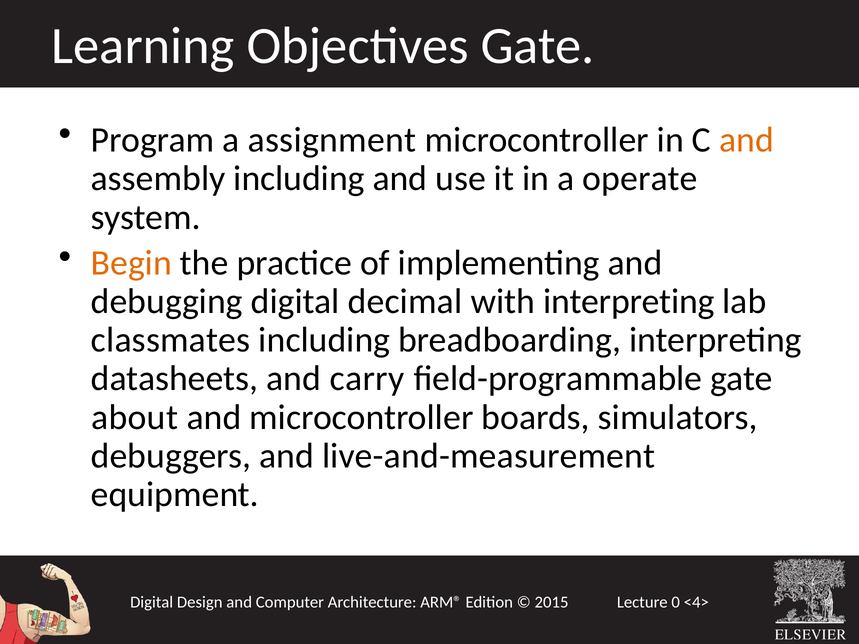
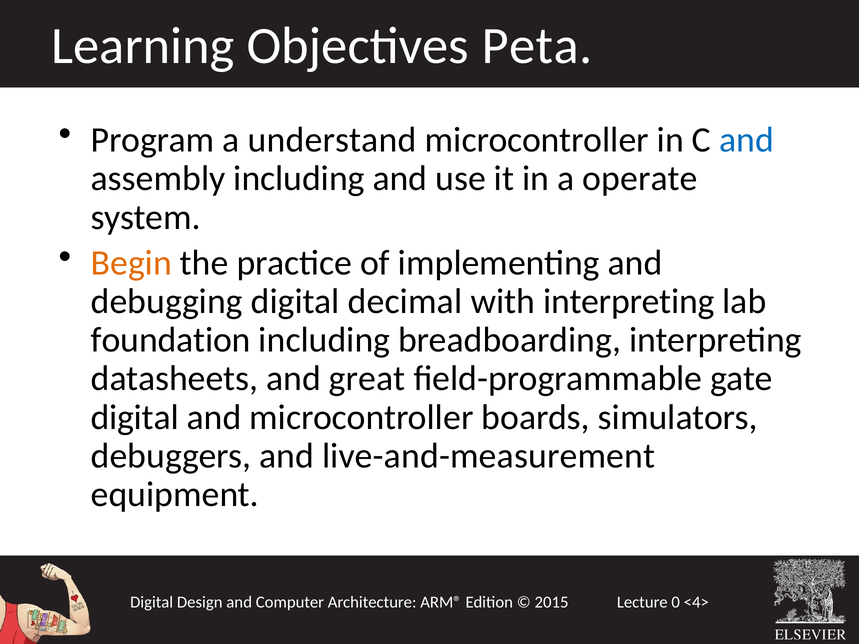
Objectives Gate: Gate -> Peta (537, 46)
assignment: assignment -> understand (332, 140)
and colour: orange -> blue (746, 140)
classmates: classmates -> foundation (171, 340)
carry: carry -> great (367, 379)
about: about -> digital (135, 417)
